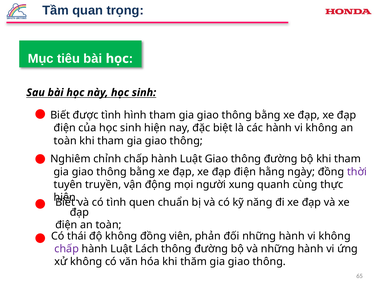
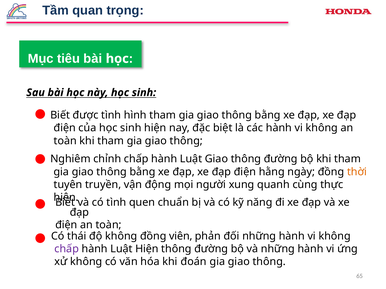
thời colour: purple -> orange (357, 172)
Luật Lách: Lách -> Hiện (147, 249)
thăm: thăm -> đoán (194, 262)
